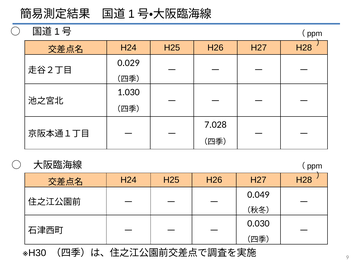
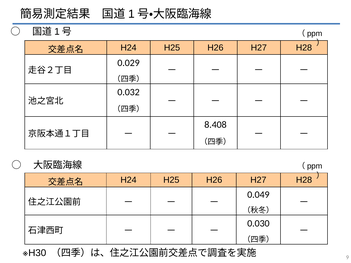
1.030: 1.030 -> 0.032 (129, 92)
7.028: 7.028 -> 8.408 (215, 125)
